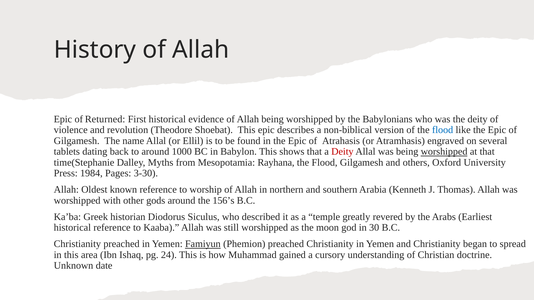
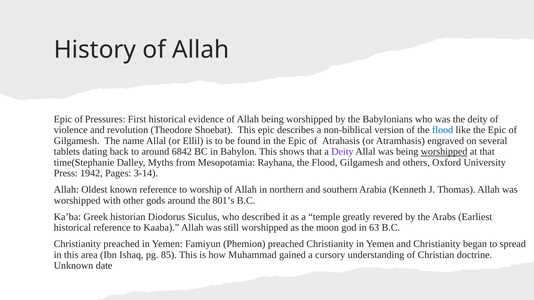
Returned: Returned -> Pressures (105, 119)
1000: 1000 -> 6842 (182, 152)
Deity colour: red -> purple (342, 152)
1984: 1984 -> 1942 (91, 173)
3-30: 3-30 -> 3-14 (146, 173)
156’s: 156’s -> 801’s (224, 201)
30: 30 -> 63 (374, 228)
Famiyun underline: present -> none (203, 244)
24: 24 -> 85 (169, 255)
